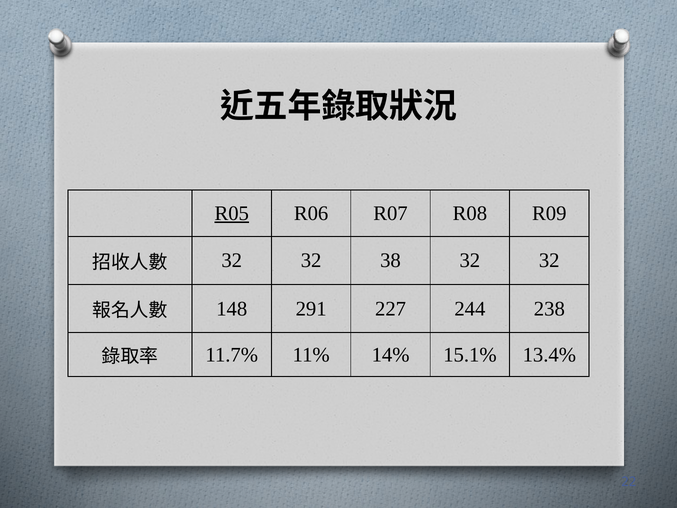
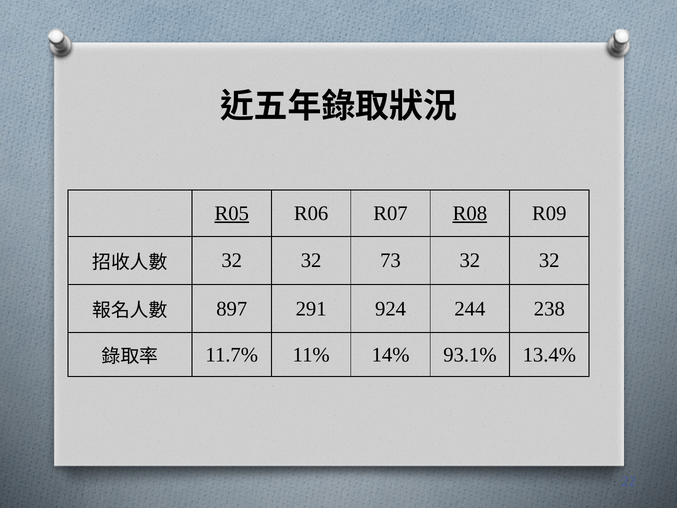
R08 underline: none -> present (470, 213)
38: 38 -> 73 (391, 260)
148: 148 -> 897 (232, 309)
227: 227 -> 924 (391, 309)
15.1%: 15.1% -> 93.1% (470, 355)
